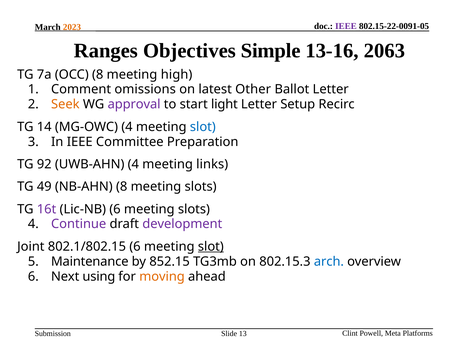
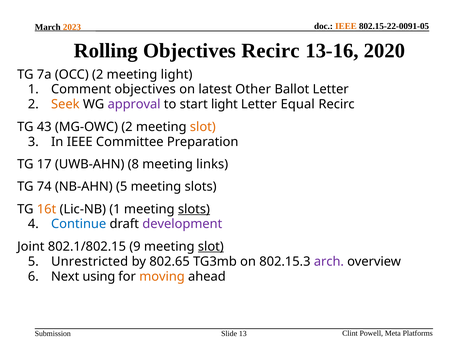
IEEE colour: purple -> orange (346, 26)
Ranges: Ranges -> Rolling (106, 51)
Objectives Simple: Simple -> Recirc (271, 51)
2063: 2063 -> 2020 (384, 51)
OCC 8: 8 -> 2 (98, 74)
meeting high: high -> light (177, 74)
Comment omissions: omissions -> objectives (145, 89)
Setup: Setup -> Equal (298, 104)
14: 14 -> 43 (44, 127)
MG-OWC 4: 4 -> 2 (127, 127)
slot colour: blue -> orange (203, 127)
92: 92 -> 17 (44, 164)
UWB-AHN 4: 4 -> 8 (133, 164)
49: 49 -> 74 (44, 187)
NB-AHN 8: 8 -> 5 (122, 187)
16t colour: purple -> orange (47, 209)
Lic-NB 6: 6 -> 1 (115, 209)
slots underline: none -> present (194, 209)
Continue colour: purple -> blue (79, 224)
802.1/802.15 6: 6 -> 9 (135, 247)
Maintenance: Maintenance -> Unrestricted (90, 261)
852.15: 852.15 -> 802.65 (170, 261)
arch colour: blue -> purple (329, 261)
